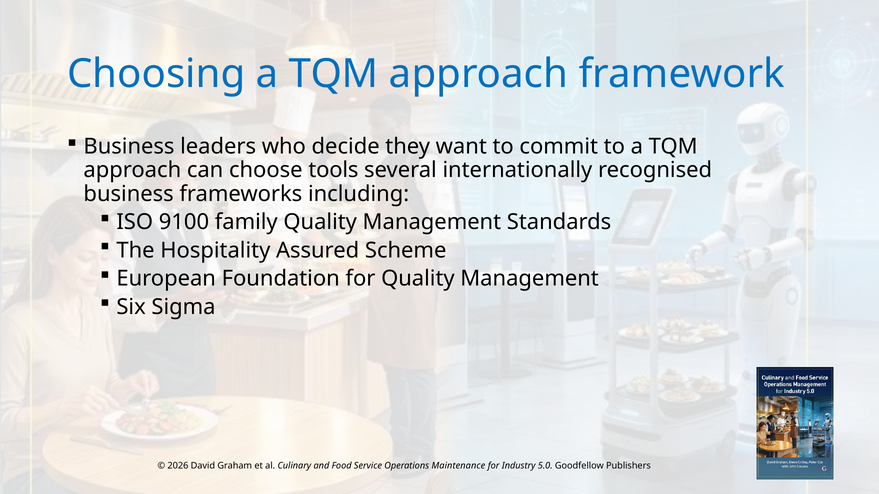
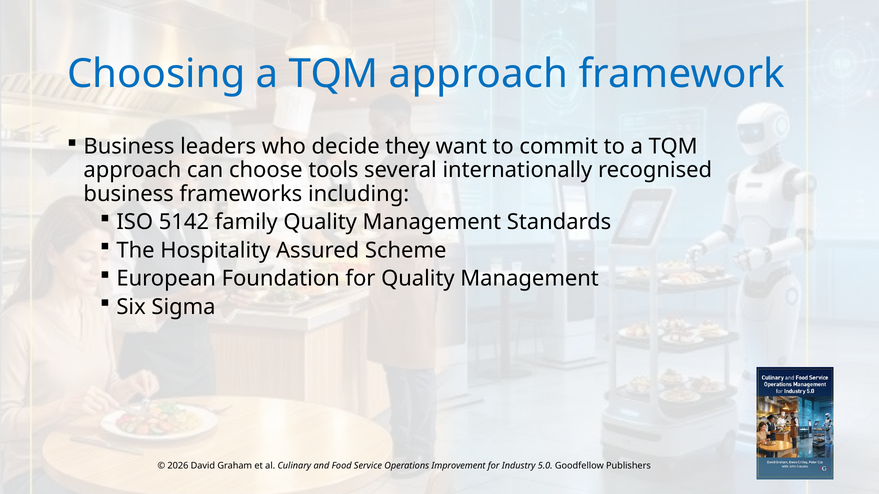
9100: 9100 -> 5142 (184, 222)
Maintenance: Maintenance -> Improvement (458, 466)
